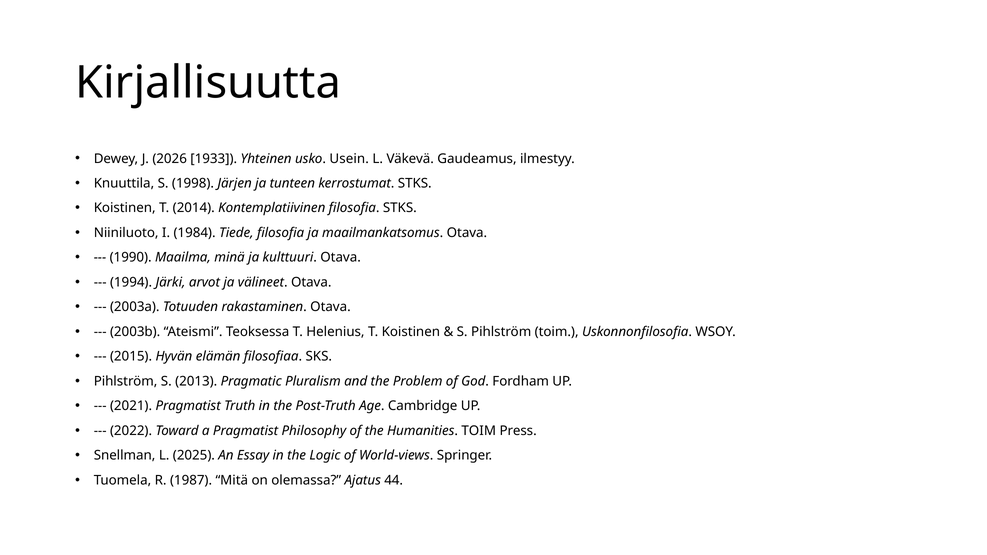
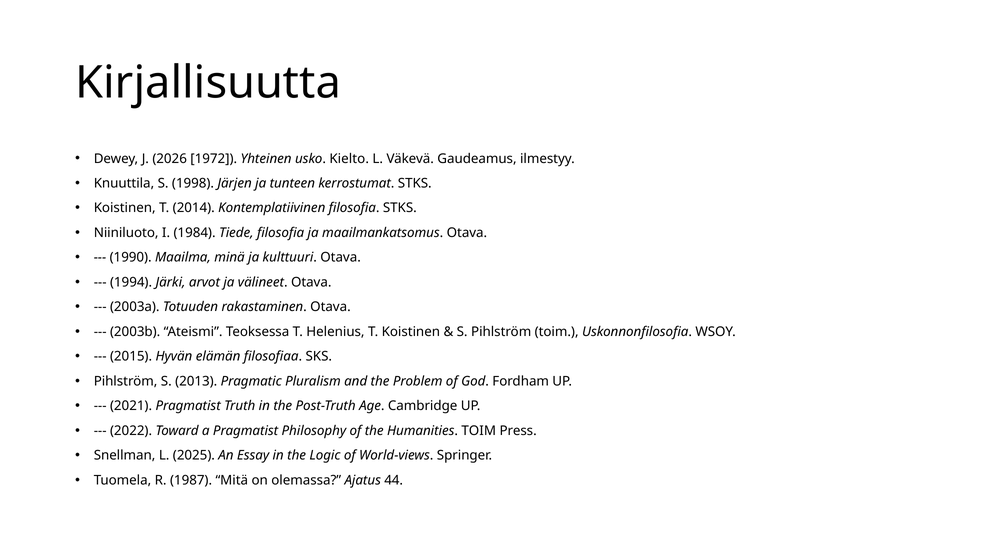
1933: 1933 -> 1972 (214, 159)
Usein: Usein -> Kielto (349, 159)
